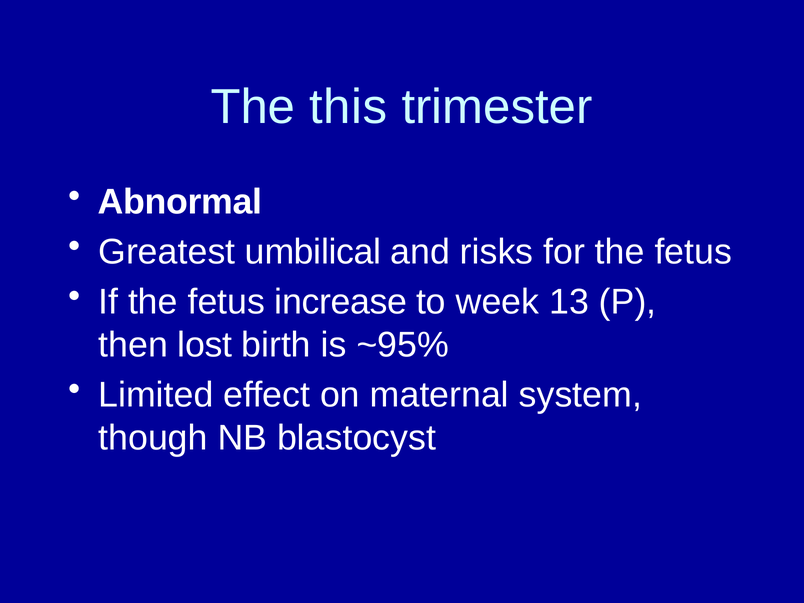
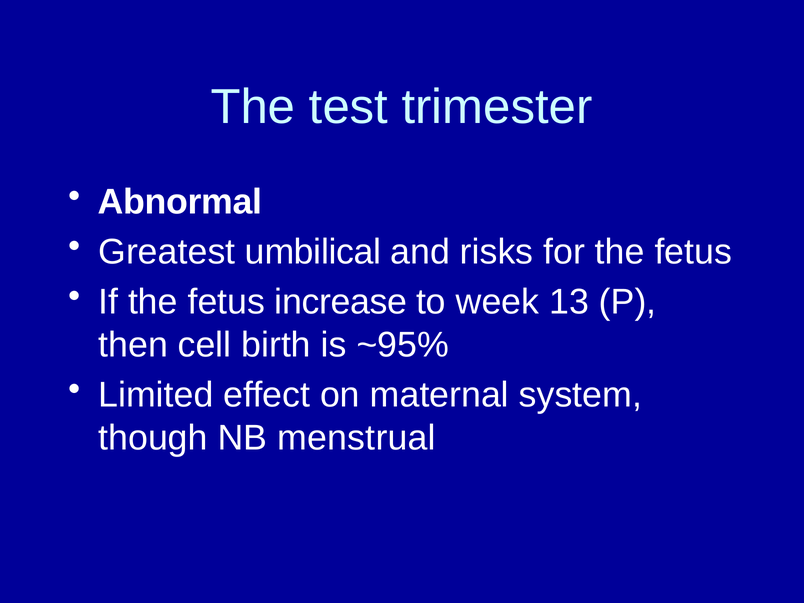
this: this -> test (348, 107)
lost: lost -> cell (205, 345)
blastocyst: blastocyst -> menstrual (356, 438)
